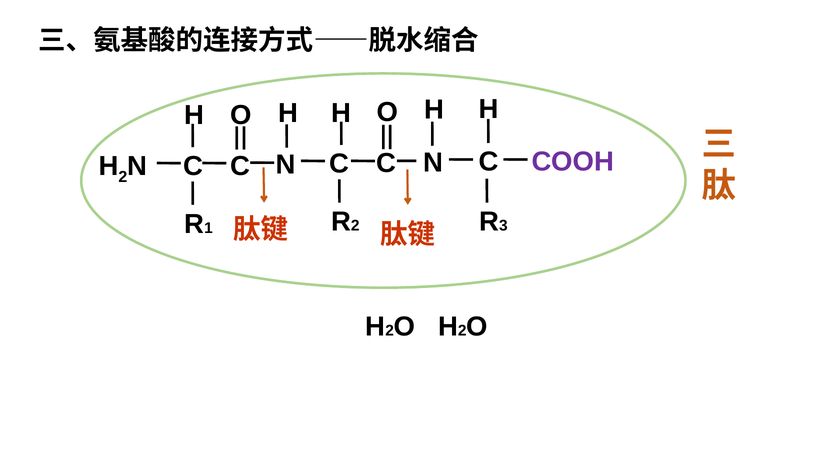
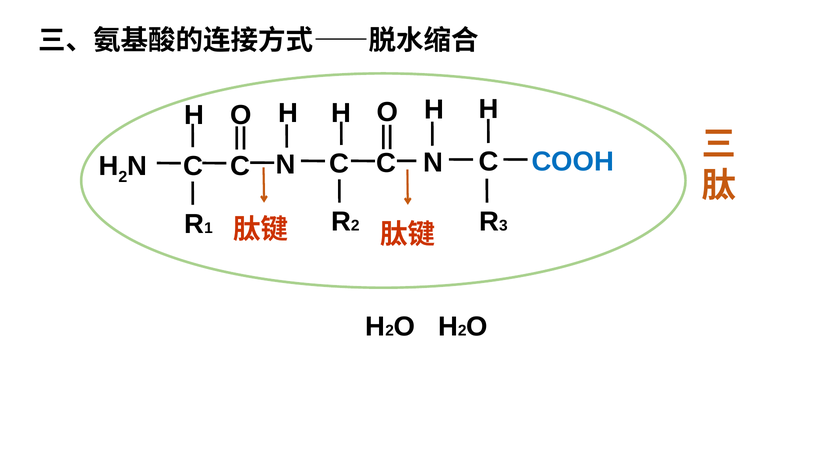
COOH colour: purple -> blue (573, 162)
